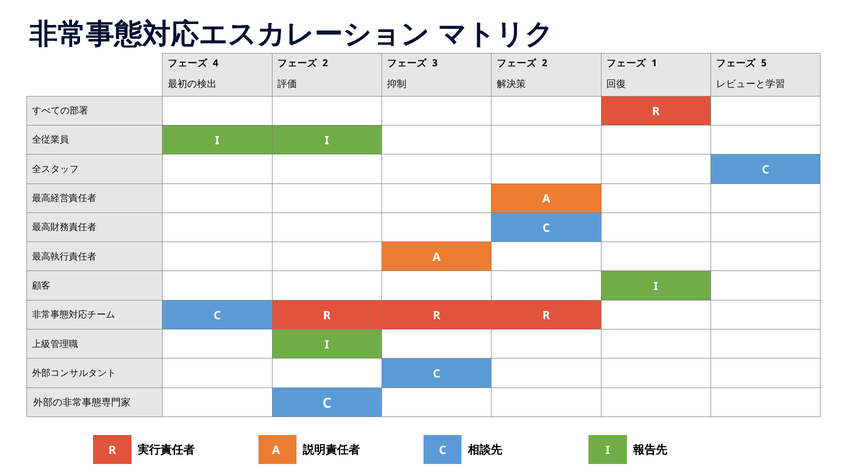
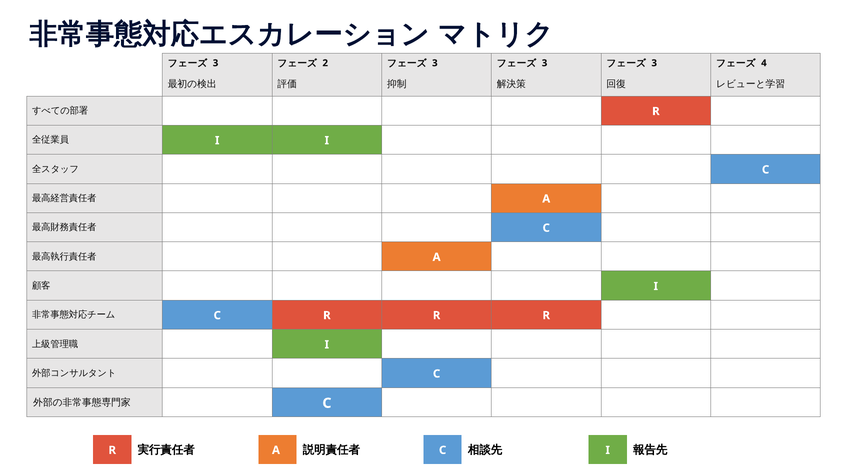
4: 4 -> 3 (216, 63)
2: 2 -> 3 (545, 63)
1: 1 -> 3 (654, 63)
5: 5 -> 4 (764, 63)
